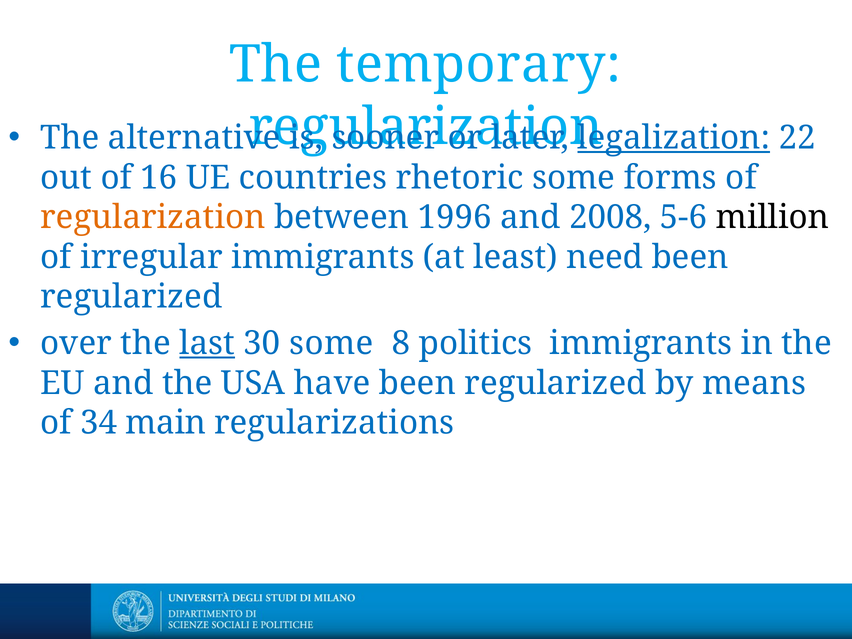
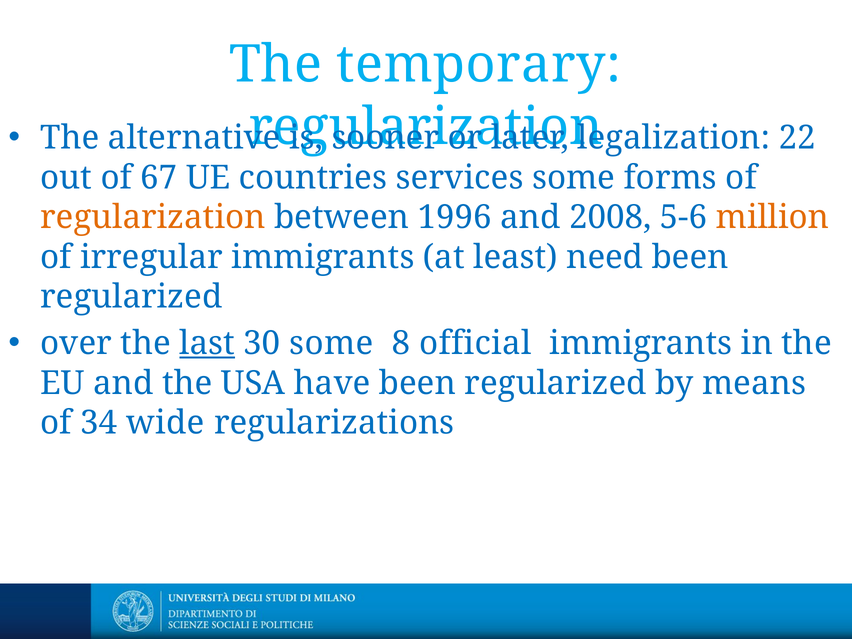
legalization underline: present -> none (674, 138)
16: 16 -> 67 (159, 178)
rhetoric: rhetoric -> services (460, 178)
million colour: black -> orange (772, 217)
politics: politics -> official (475, 343)
main: main -> wide (166, 423)
